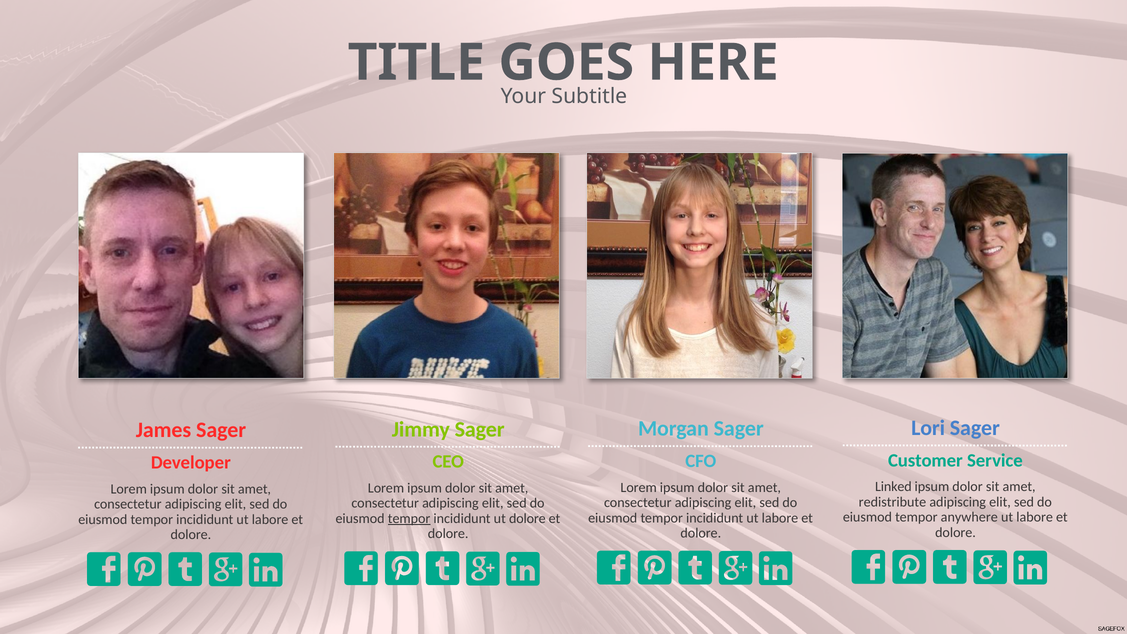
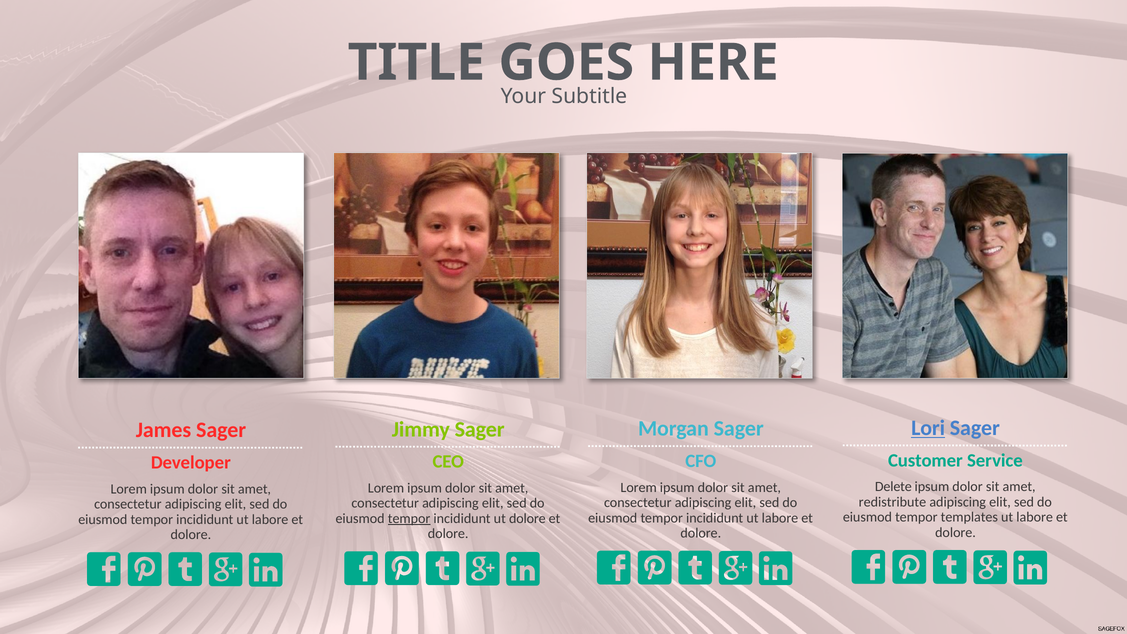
Lori underline: none -> present (928, 428)
Linked: Linked -> Delete (893, 487)
anywhere: anywhere -> templates (969, 517)
